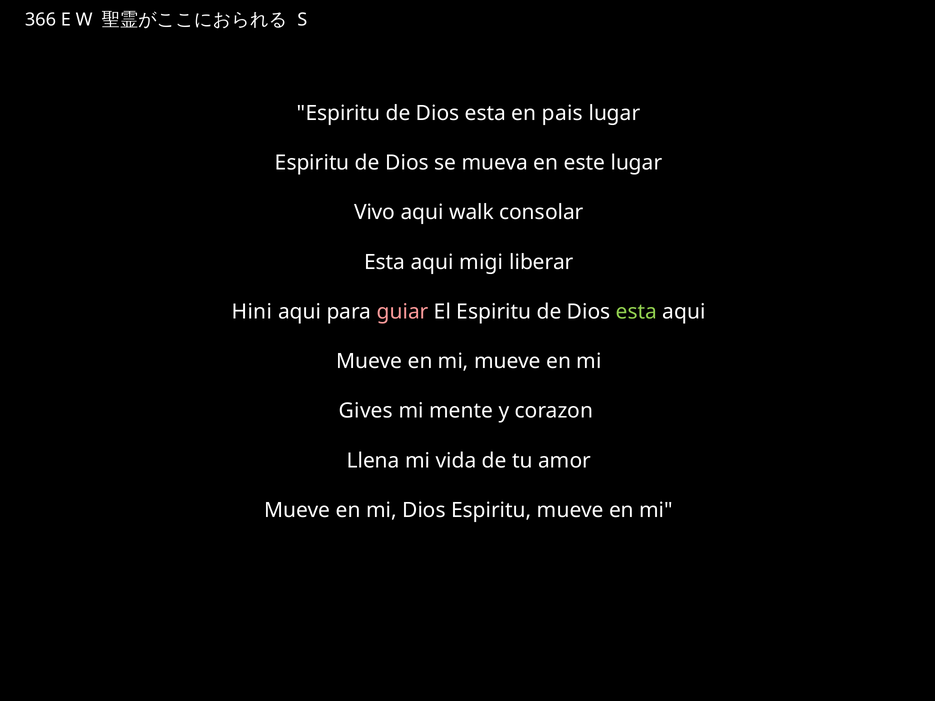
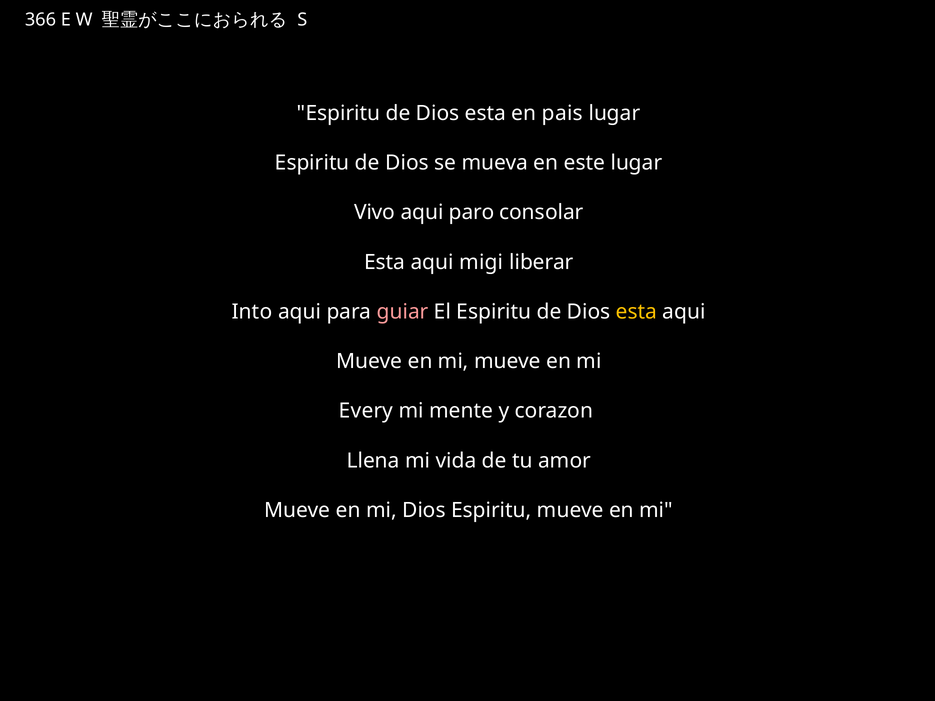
walk: walk -> paro (472, 213)
Hini: Hini -> Into (252, 312)
esta colour: light green -> yellow (636, 312)
Gives: Gives -> Every (366, 411)
